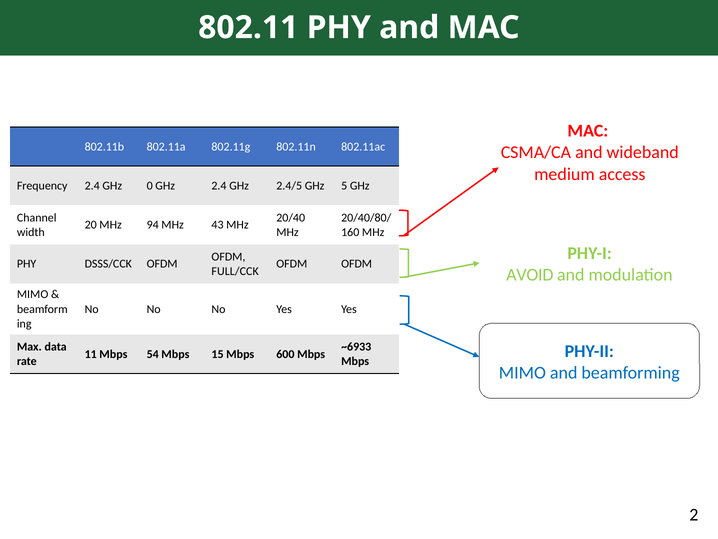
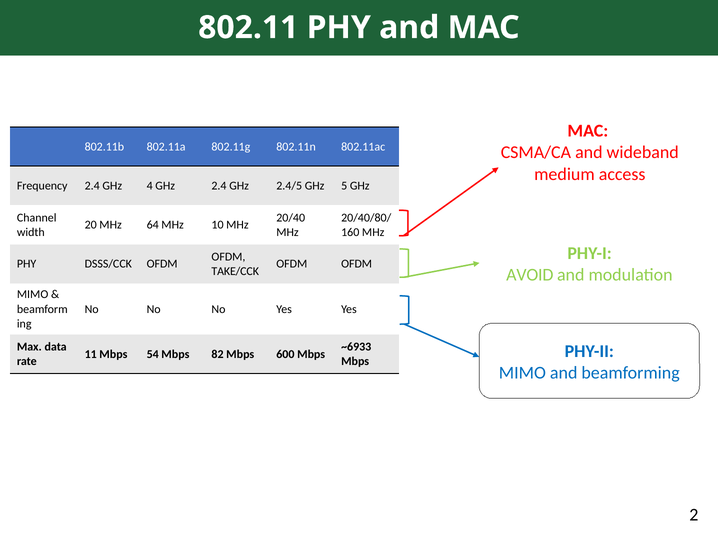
0: 0 -> 4 (150, 186)
94: 94 -> 64 (153, 225)
43: 43 -> 10 (218, 225)
FULL/CCK: FULL/CCK -> TAKE/CCK (235, 271)
15: 15 -> 82 (218, 354)
